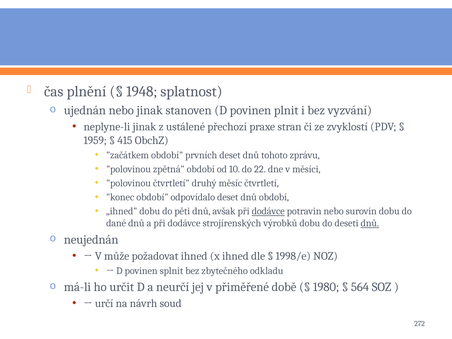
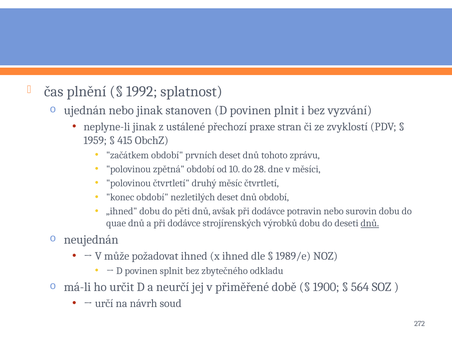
1948: 1948 -> 1992 (142, 91)
22: 22 -> 28 (260, 169)
odpovídalo: odpovídalo -> nezletilých (193, 197)
dodávce underline: present -> none (268, 211)
dané: dané -> quae (116, 223)
1998/e: 1998/e -> 1989/e (293, 256)
1980: 1980 -> 1900 (326, 287)
